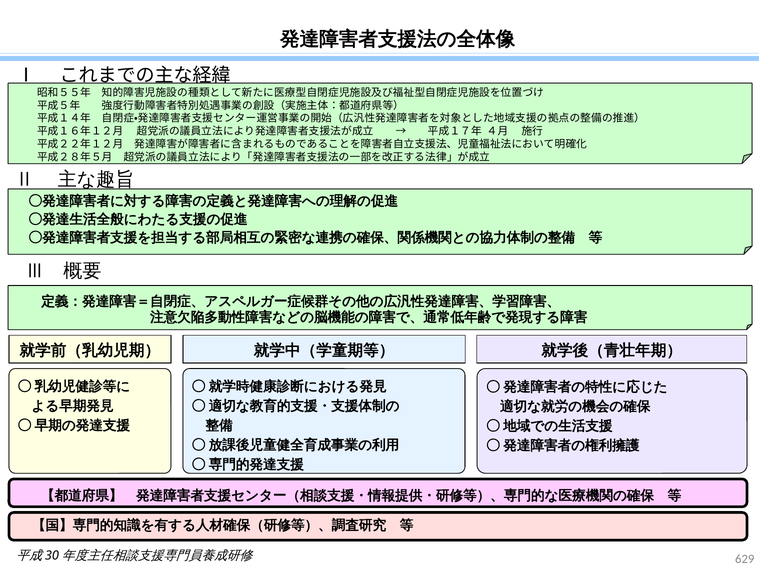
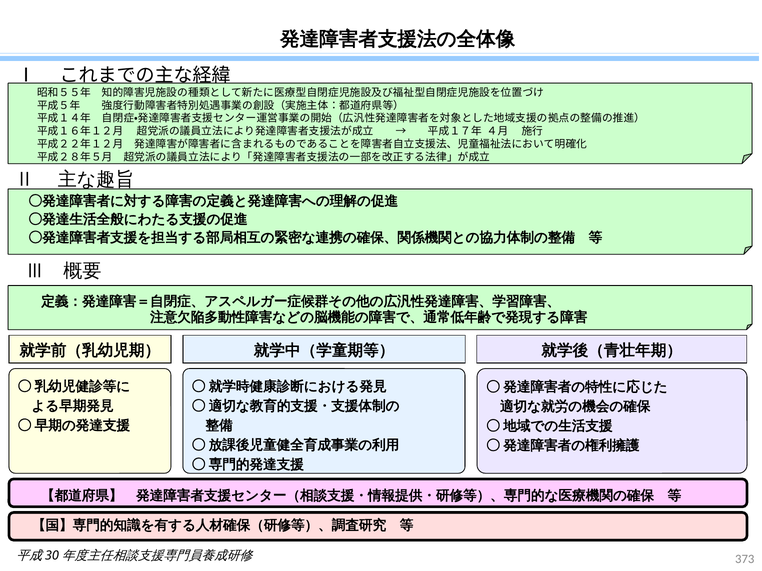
629: 629 -> 373 (745, 560)
